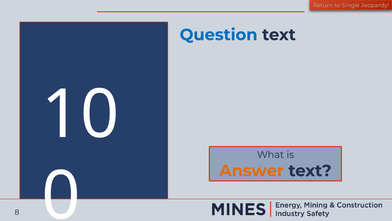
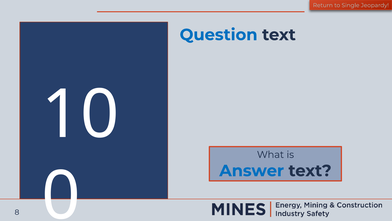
Answer colour: orange -> blue (252, 170)
